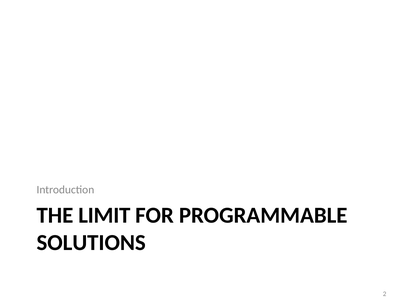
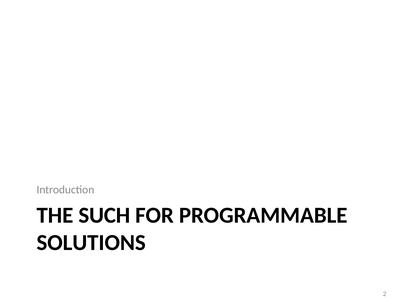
LIMIT: LIMIT -> SUCH (104, 215)
